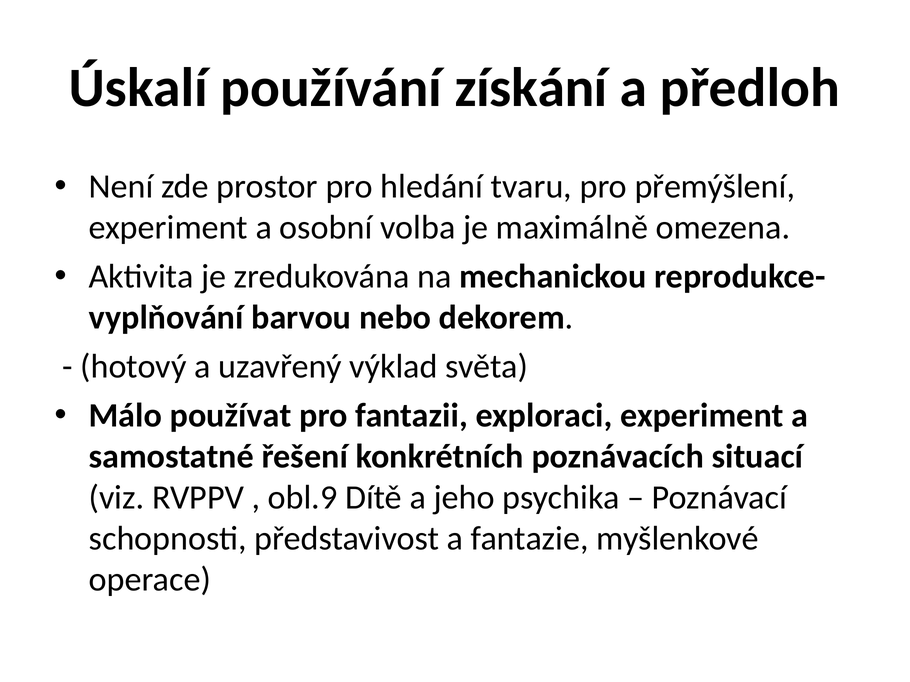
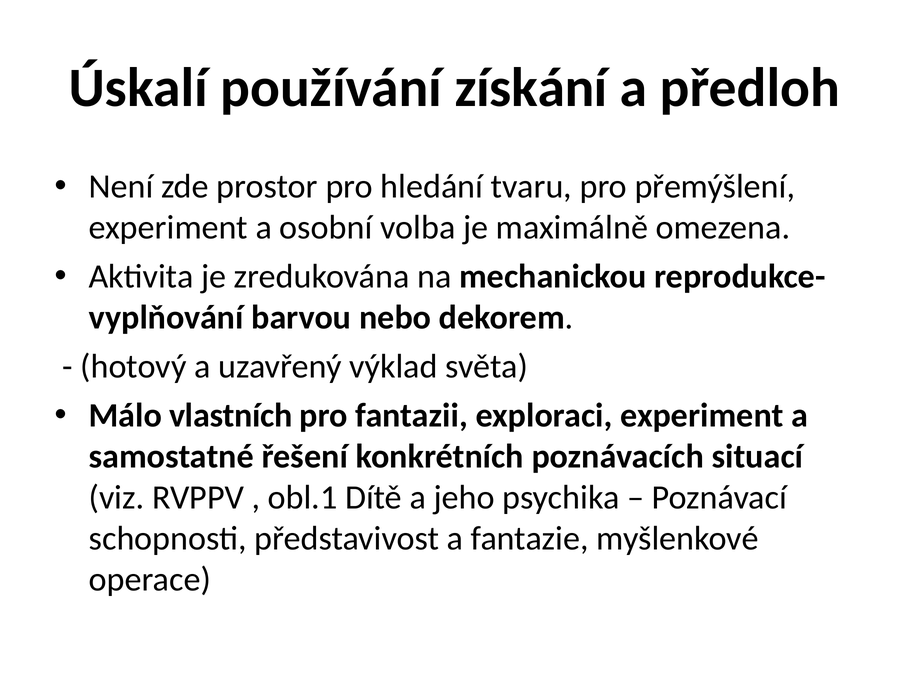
používat: používat -> vlastních (231, 416)
obl.9: obl.9 -> obl.1 (303, 498)
